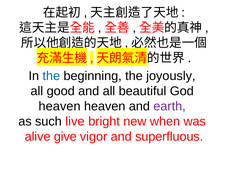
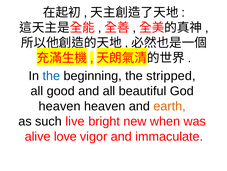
joyously: joyously -> stripped (171, 76)
earth colour: purple -> orange (170, 106)
give: give -> love (65, 136)
superfluous: superfluous -> immaculate (169, 136)
